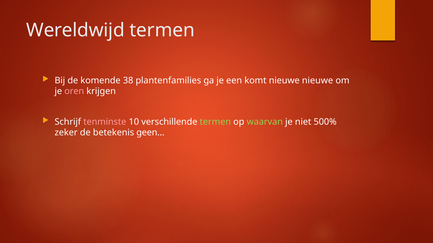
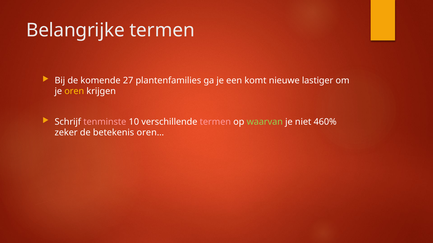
Wereldwijd: Wereldwijd -> Belangrijke (75, 30)
38: 38 -> 27 (128, 81)
nieuwe nieuwe: nieuwe -> lastiger (318, 81)
oren colour: pink -> yellow (74, 91)
termen colour: light green -> pink (215, 122)
500%: 500% -> 460% (325, 122)
geen…: geen… -> oren… (150, 133)
